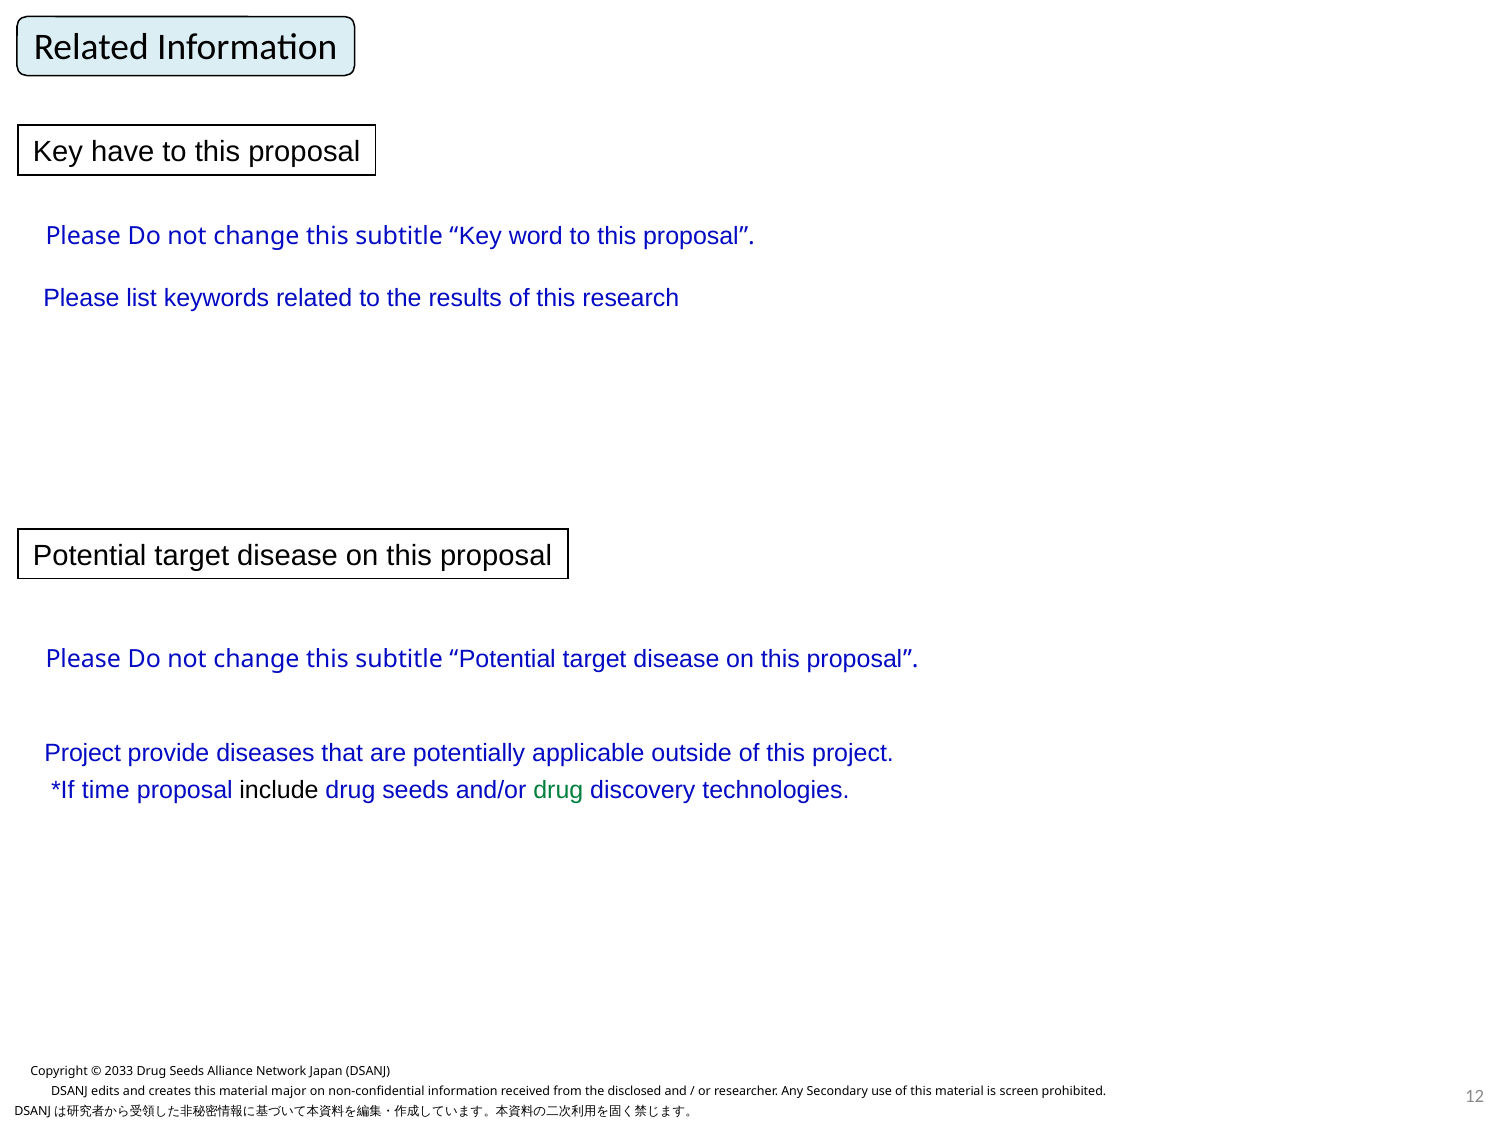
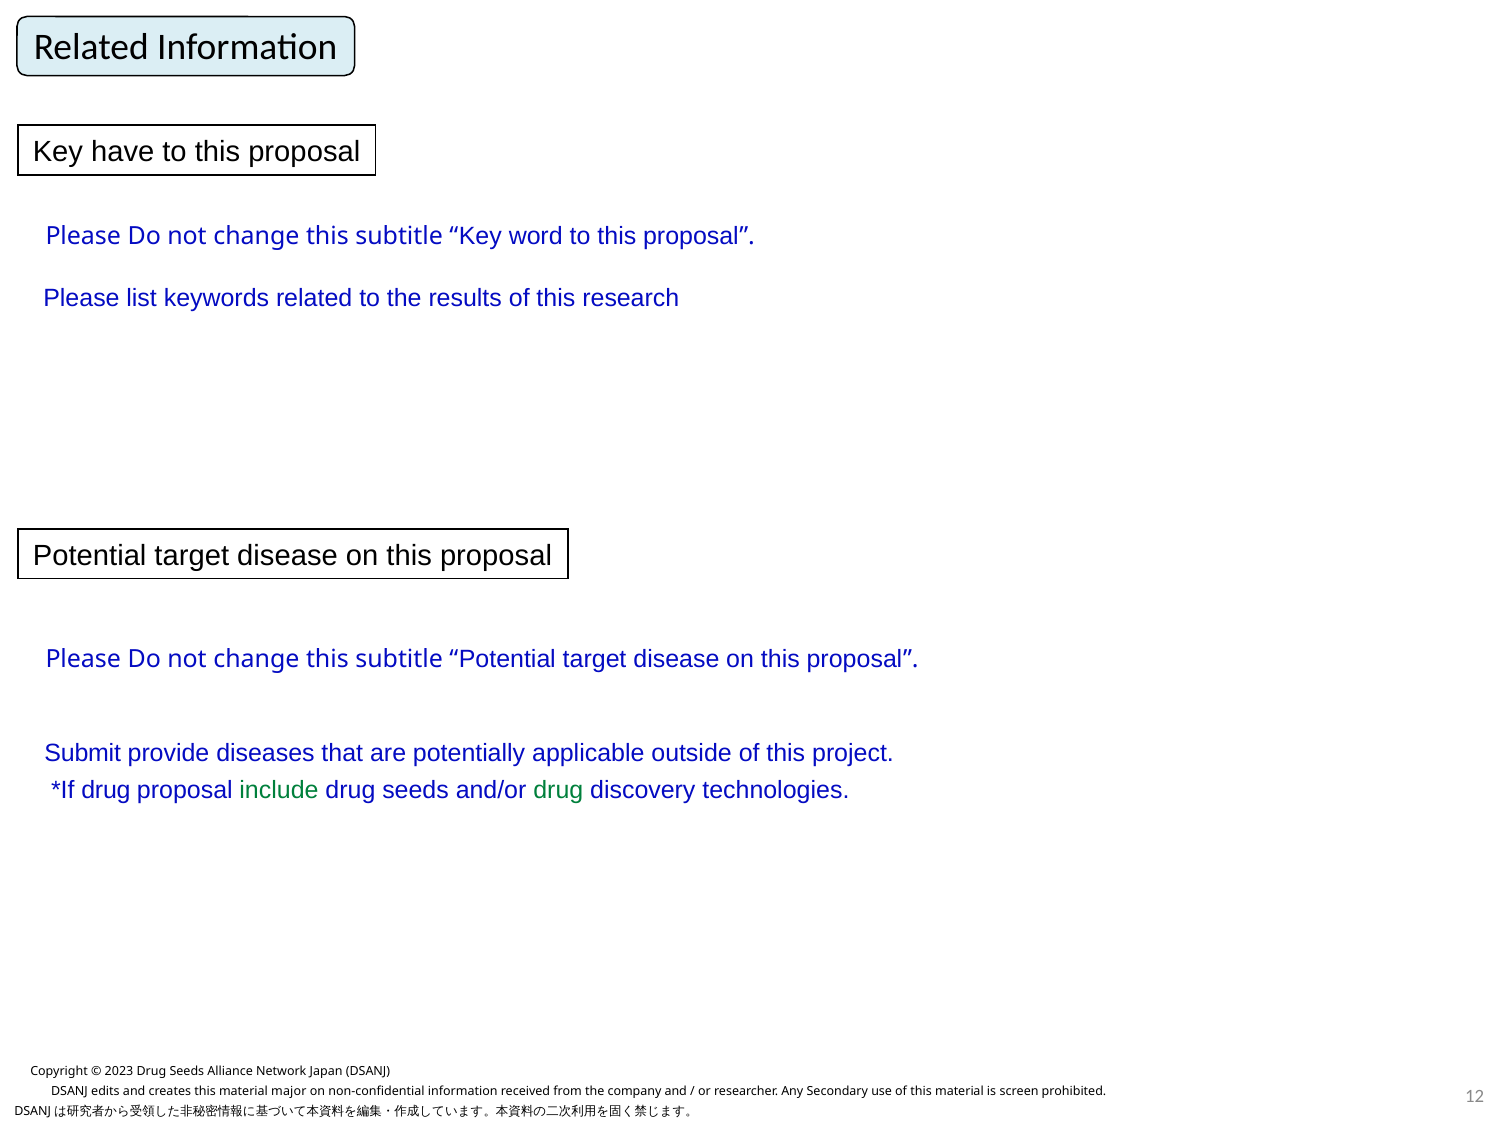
Project: Project -> Submit (83, 753)
time: time -> drug (106, 790)
include colour: black -> green (279, 790)
2033: 2033 -> 2023 (119, 1071)
disclosed: disclosed -> company (635, 1091)
